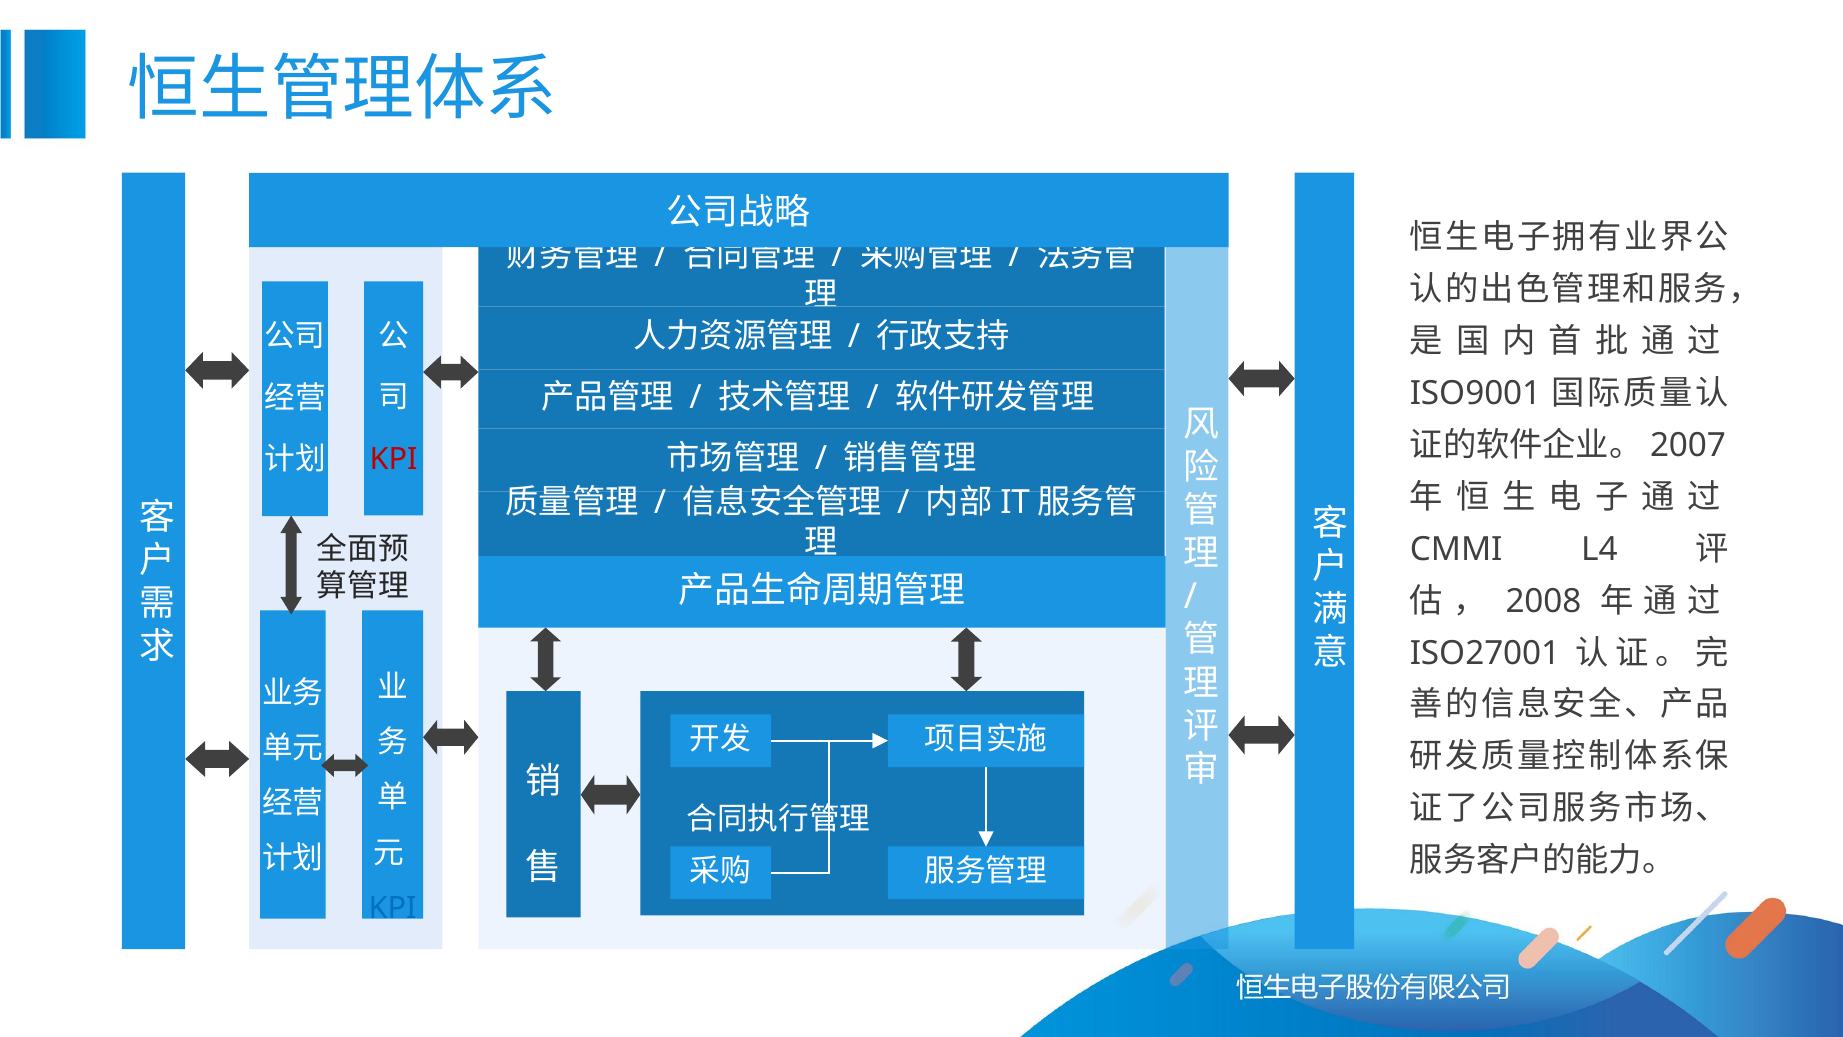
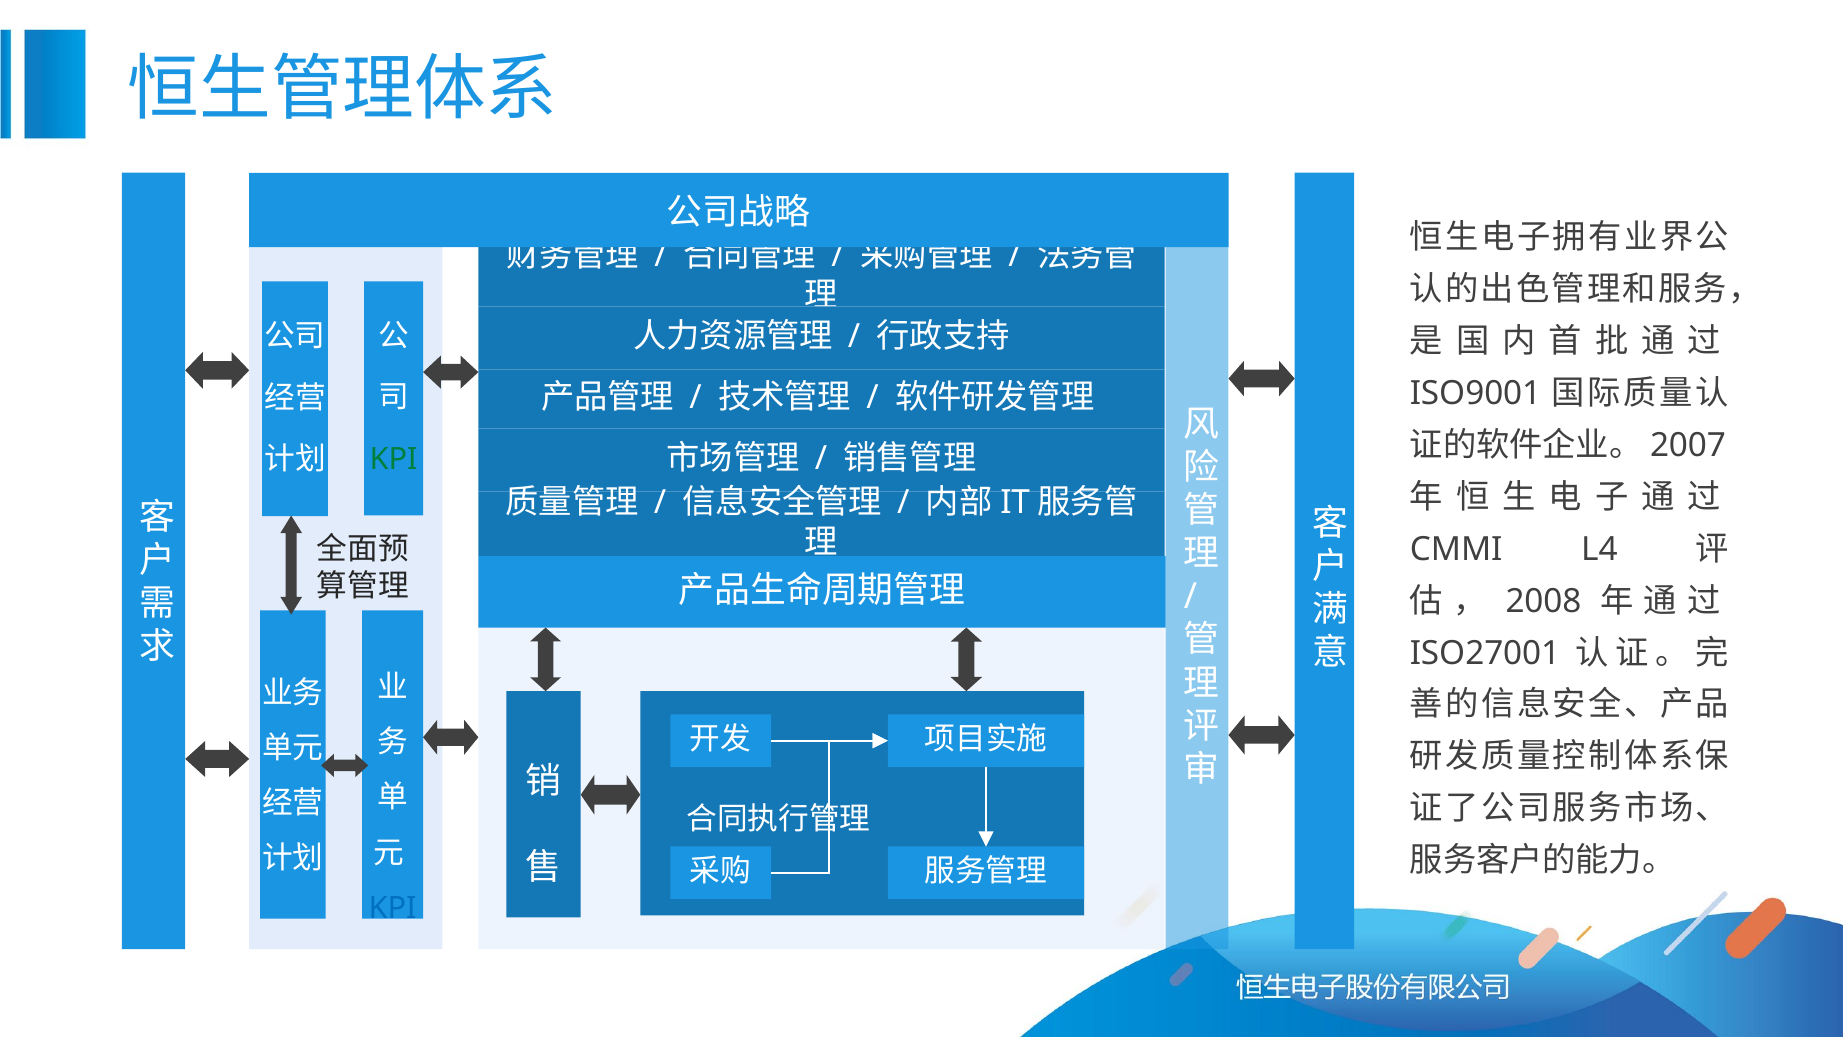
KPI colour: red -> green (394, 459)
